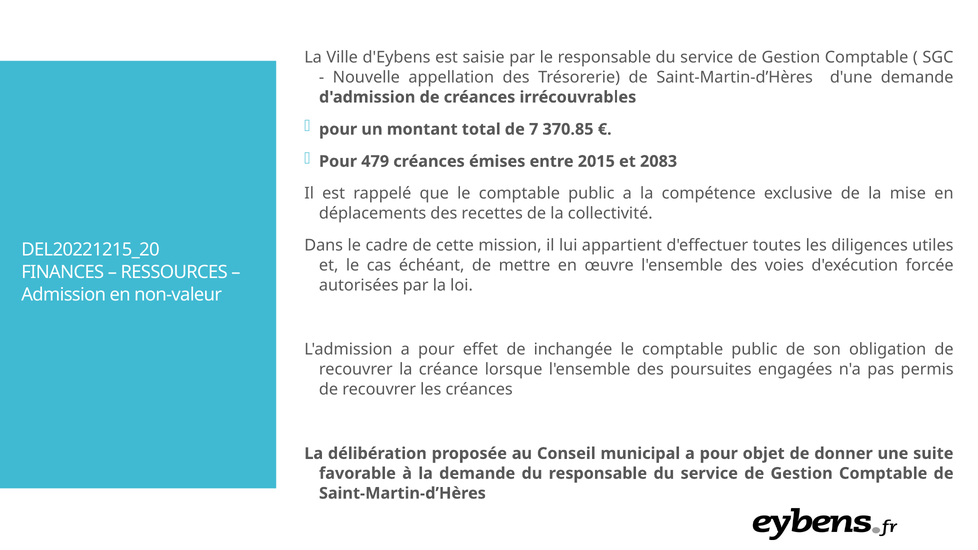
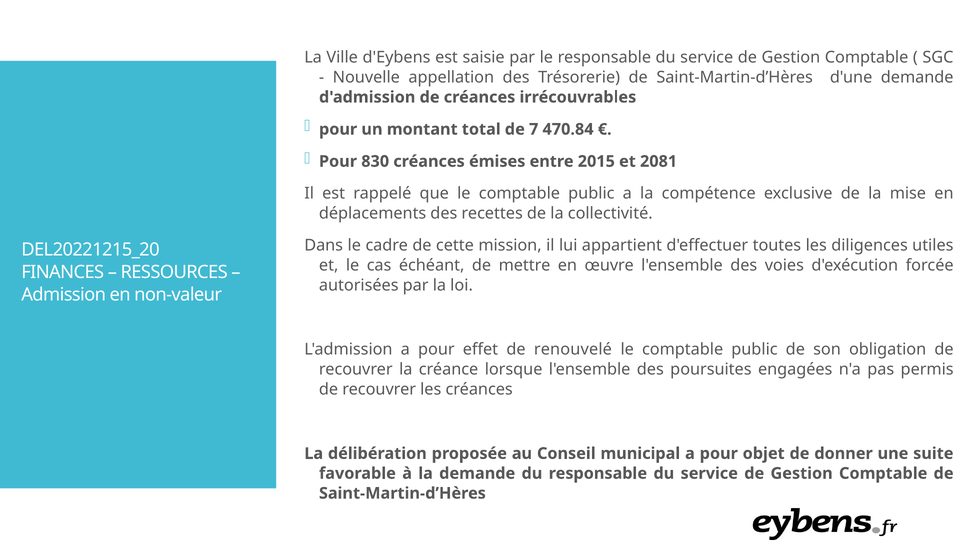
370.85: 370.85 -> 470.84 (568, 129)
479: 479 -> 830 (375, 161)
2083: 2083 -> 2081 (659, 161)
inchangée: inchangée -> renouvelé (573, 350)
